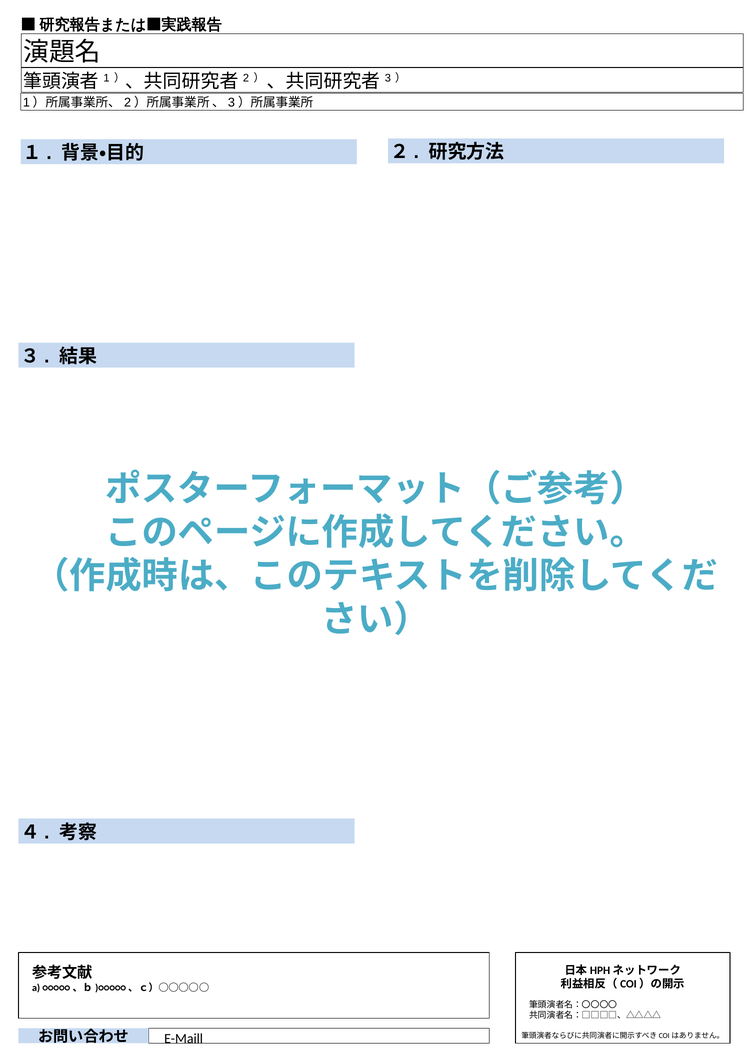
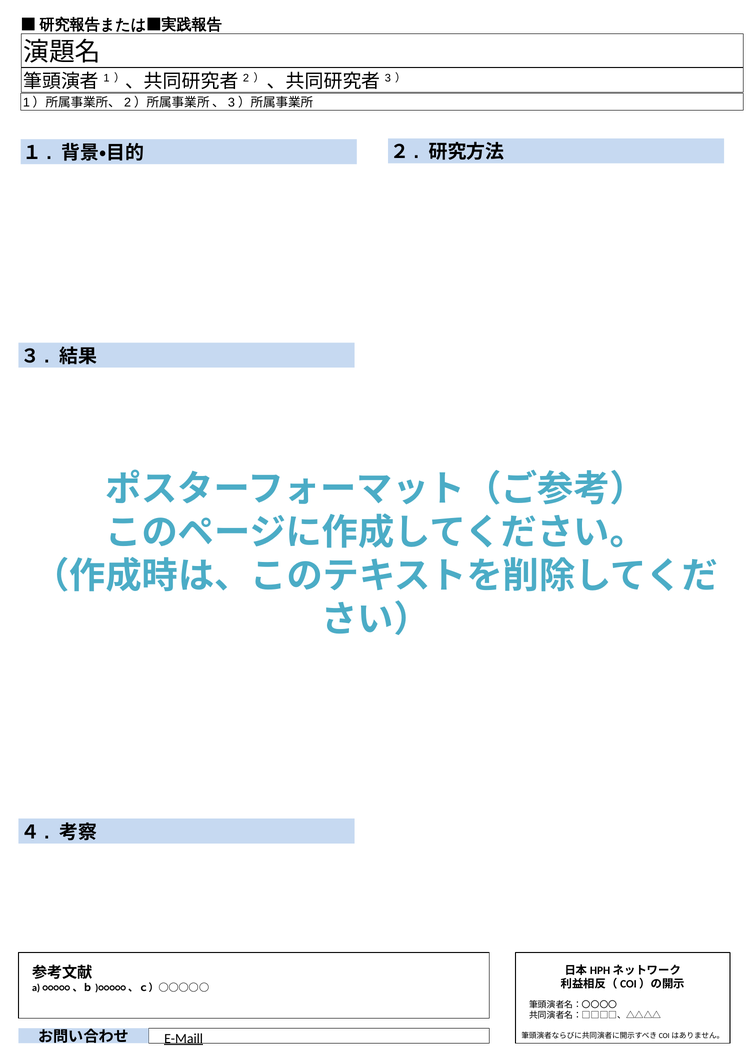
E-Maill underline: none -> present (184, 1038)
